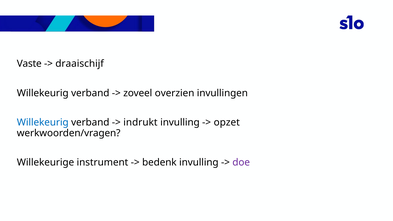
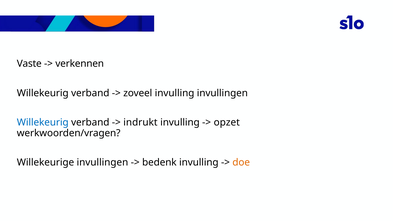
draaischijf: draaischijf -> verkennen (80, 64)
zoveel overzien: overzien -> invulling (175, 93)
Willekeurige instrument: instrument -> invullingen (102, 162)
doe colour: purple -> orange (241, 162)
